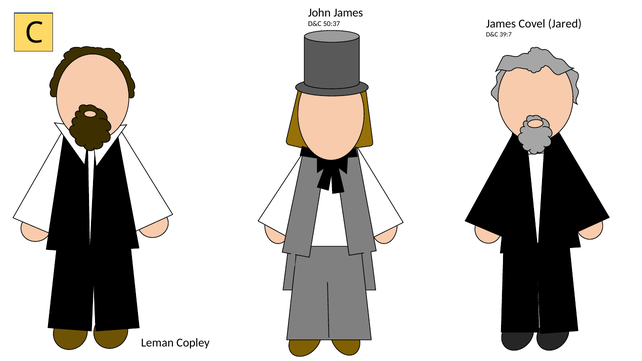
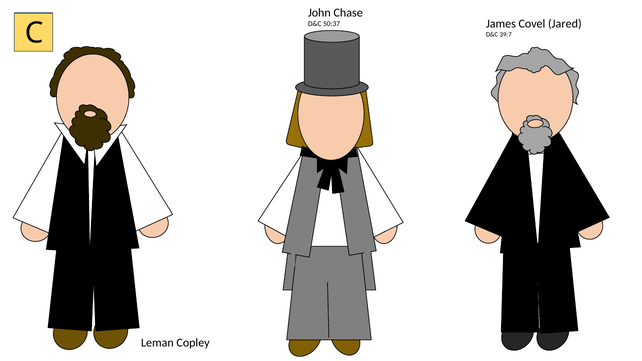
John James: James -> Chase (348, 13)
